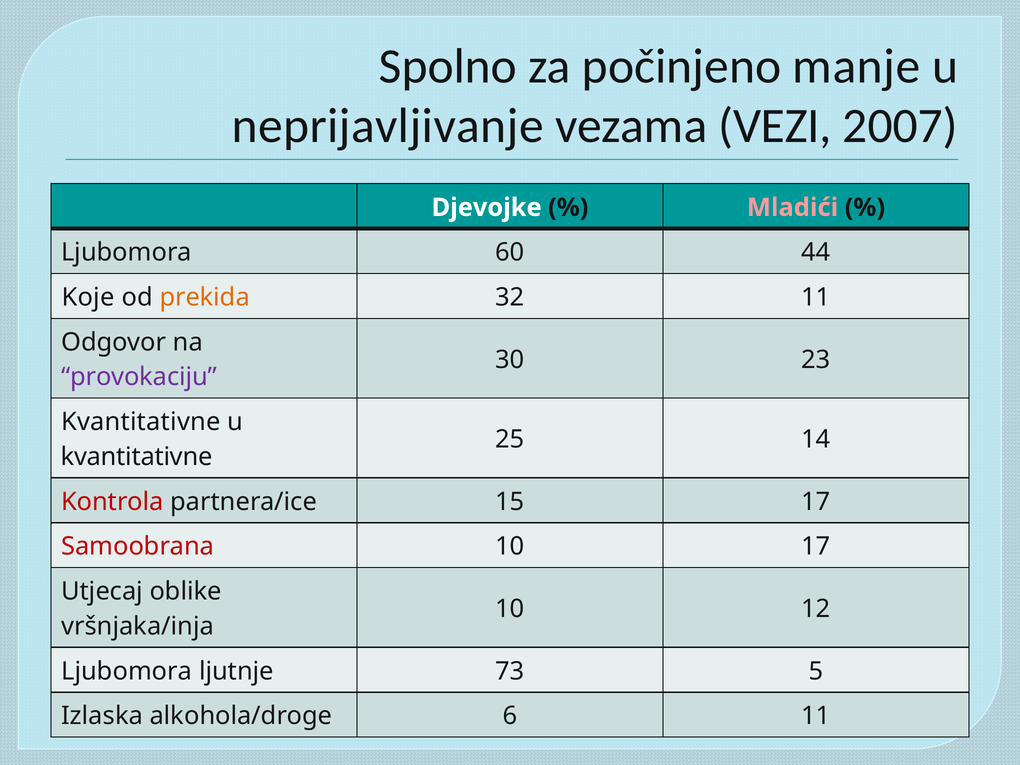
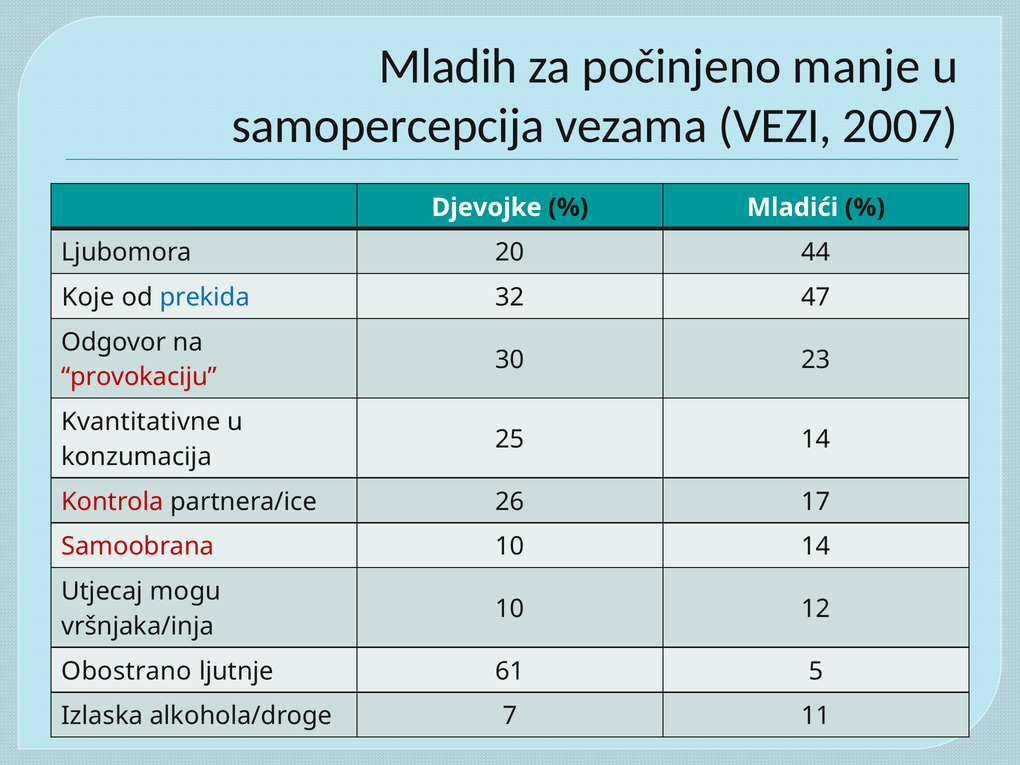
Spolno: Spolno -> Mladih (448, 66)
neprijavljivanje: neprijavljivanje -> samopercepcija (388, 126)
Mladići colour: pink -> white (793, 208)
60: 60 -> 20 (510, 252)
prekida colour: orange -> blue (205, 297)
32 11: 11 -> 47 (816, 297)
provokaciju colour: purple -> red (139, 377)
kvantitativne: kvantitativne -> konzumacija (137, 457)
15: 15 -> 26 (510, 502)
10 17: 17 -> 14 (816, 547)
oblike: oblike -> mogu (185, 591)
Ljubomora: Ljubomora -> Obostrano (127, 671)
73: 73 -> 61 (510, 671)
6: 6 -> 7 (510, 716)
